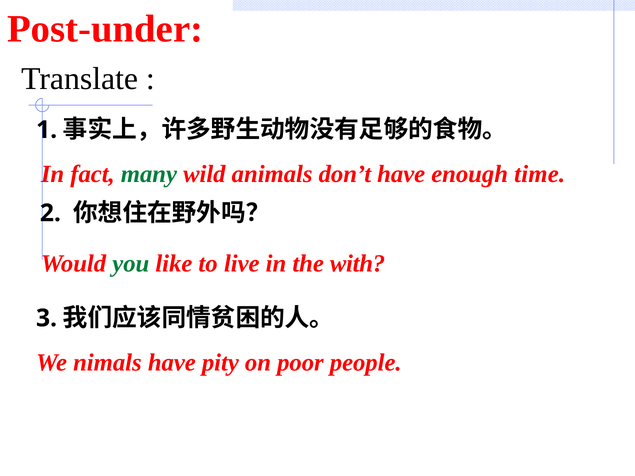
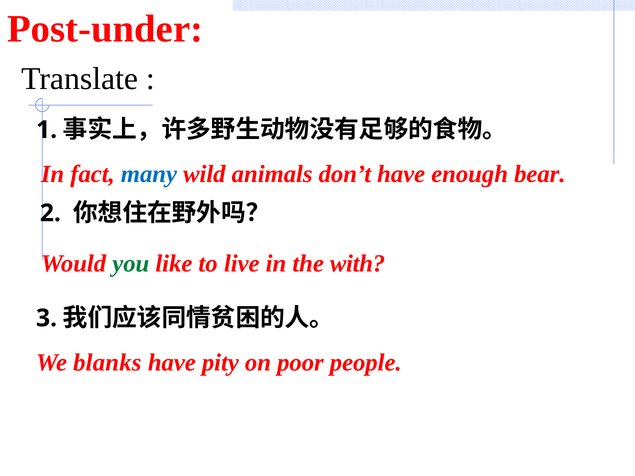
many colour: green -> blue (149, 174)
time: time -> bear (540, 174)
nimals: nimals -> blanks (107, 363)
